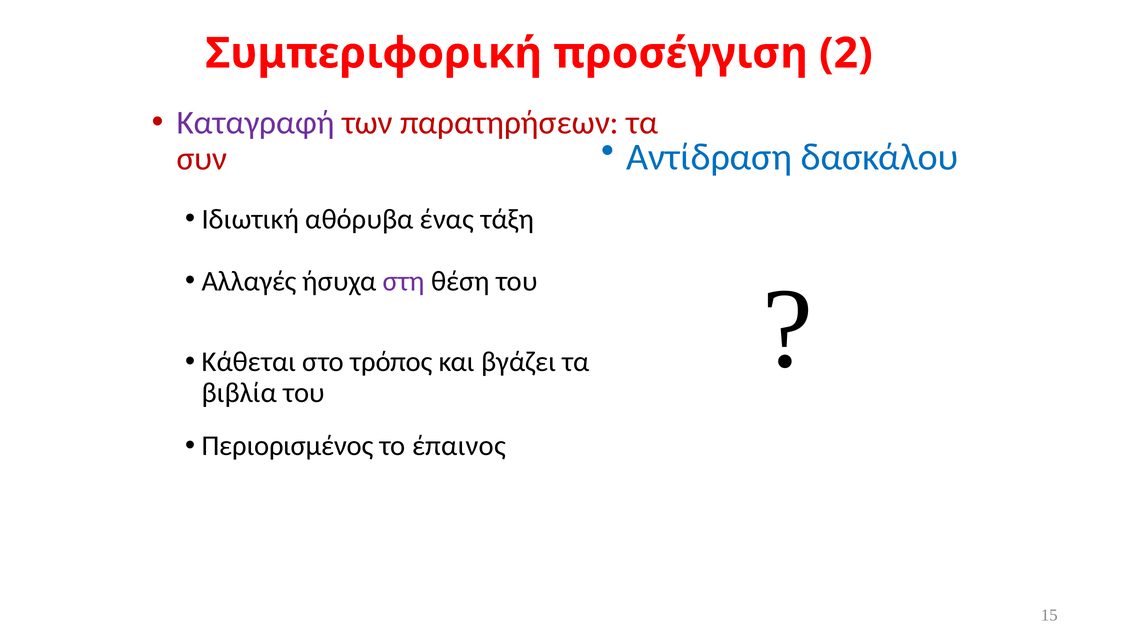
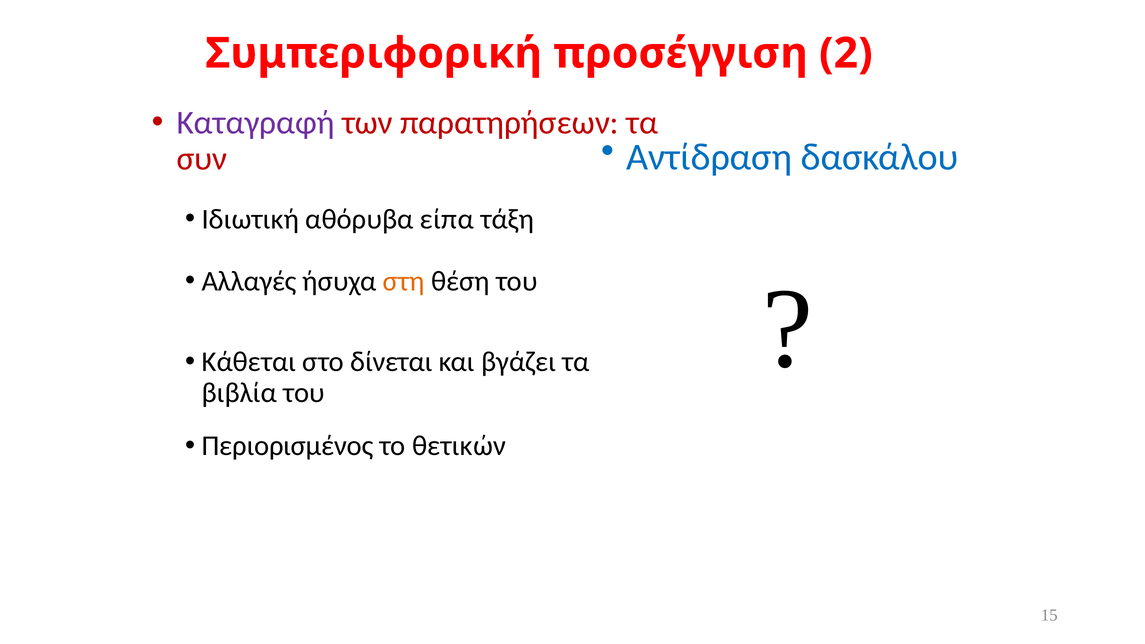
ένας: ένας -> είπα (447, 219)
στη colour: purple -> orange (404, 281)
τρόπος: τρόπος -> δίνεται (391, 362)
έπαινος: έπαινος -> θετικών (459, 446)
